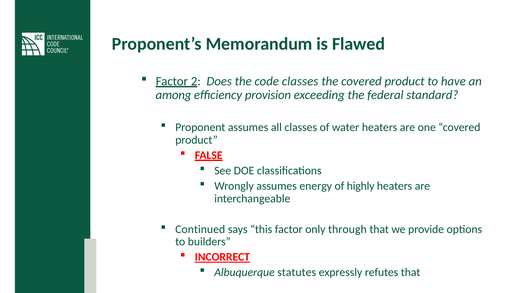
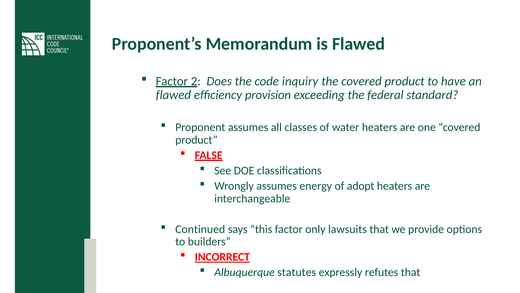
code classes: classes -> inquiry (300, 81)
among: among -> flawed (173, 95)
highly: highly -> adopt (361, 186)
through: through -> lawsuits (347, 229)
